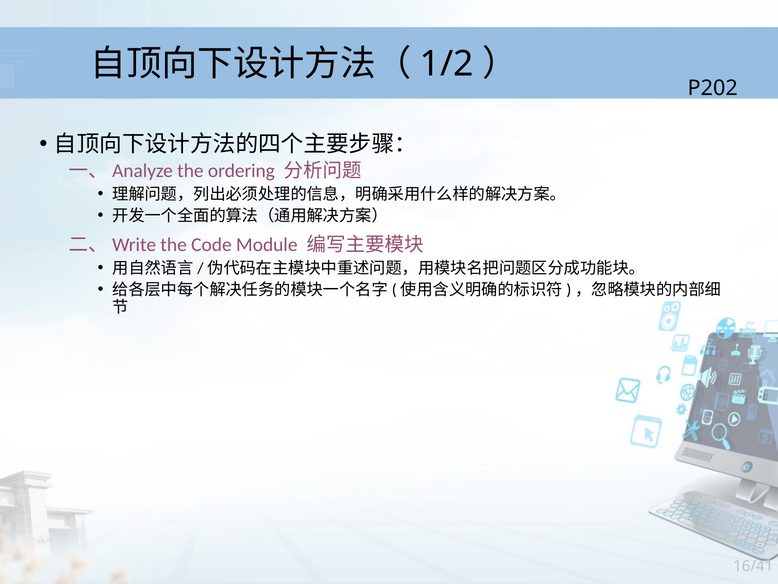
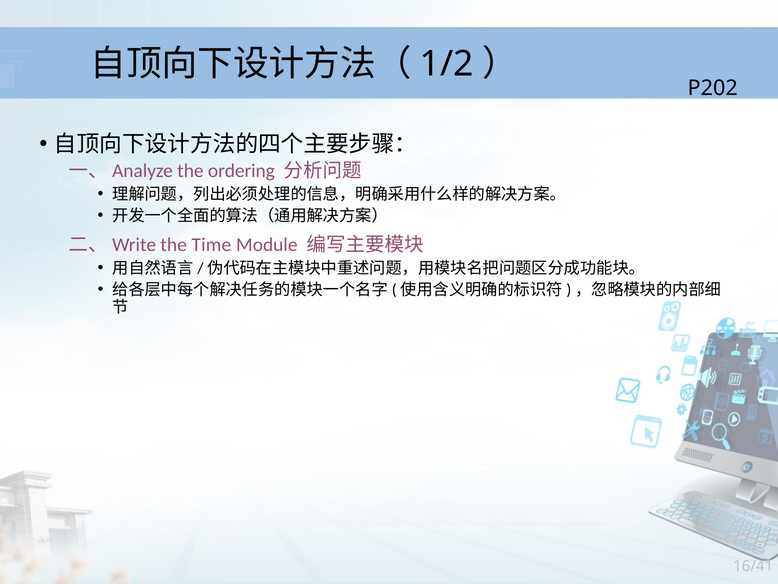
Code: Code -> Time (211, 245)
